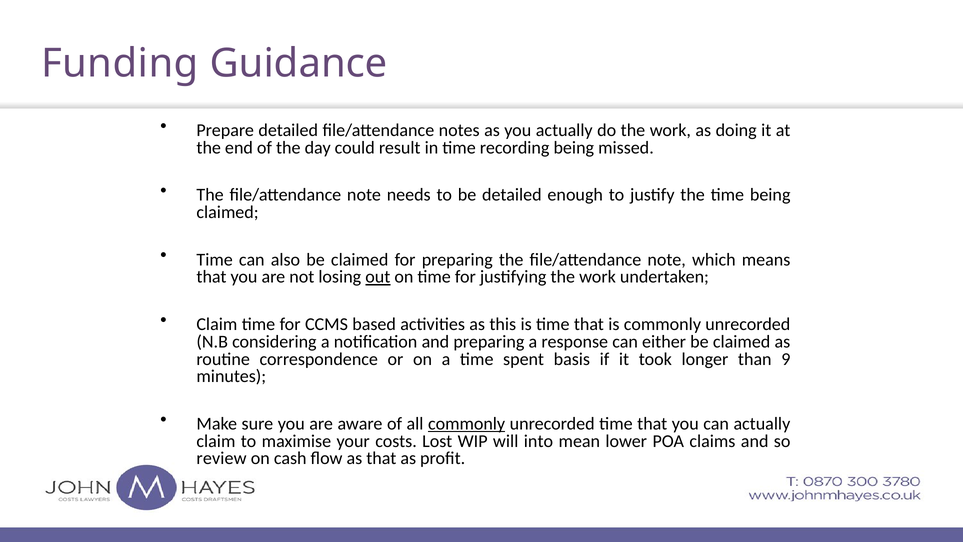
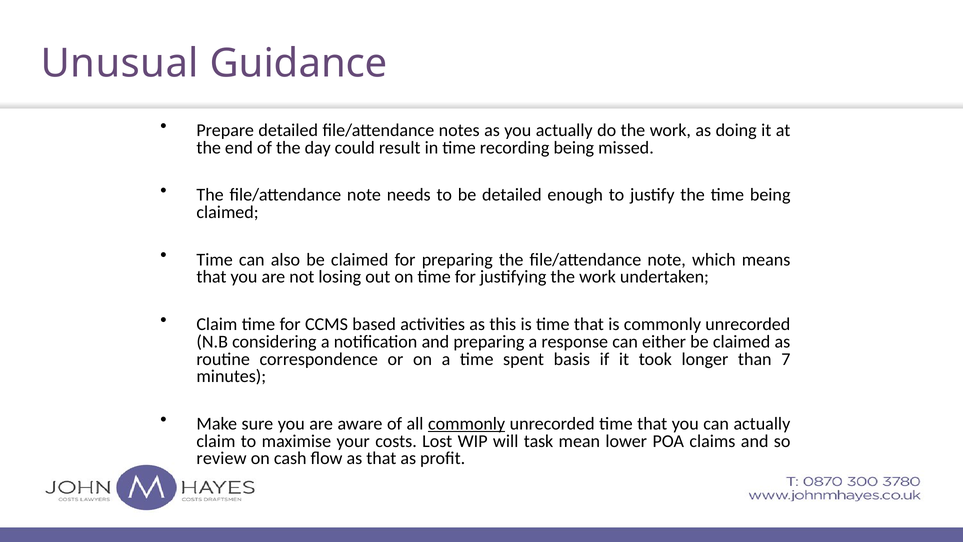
Funding: Funding -> Unusual (120, 63)
out underline: present -> none (378, 277)
9: 9 -> 7 (786, 359)
into: into -> task (539, 441)
